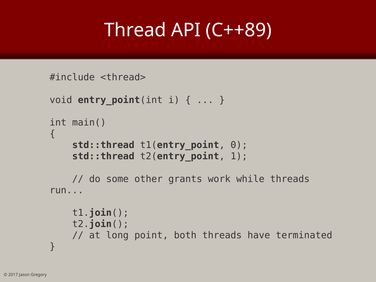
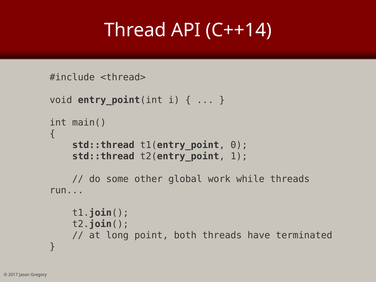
C++89: C++89 -> C++14 (239, 30)
grants: grants -> global (185, 179)
